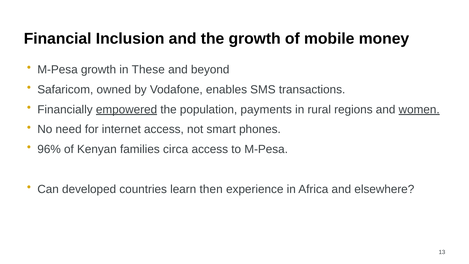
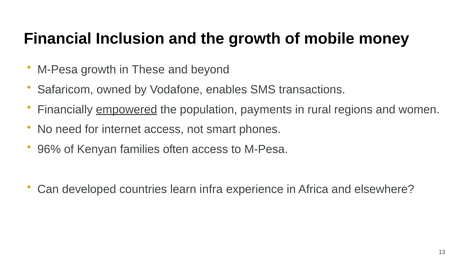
women underline: present -> none (419, 109)
circa: circa -> often (176, 149)
then: then -> infra (211, 189)
